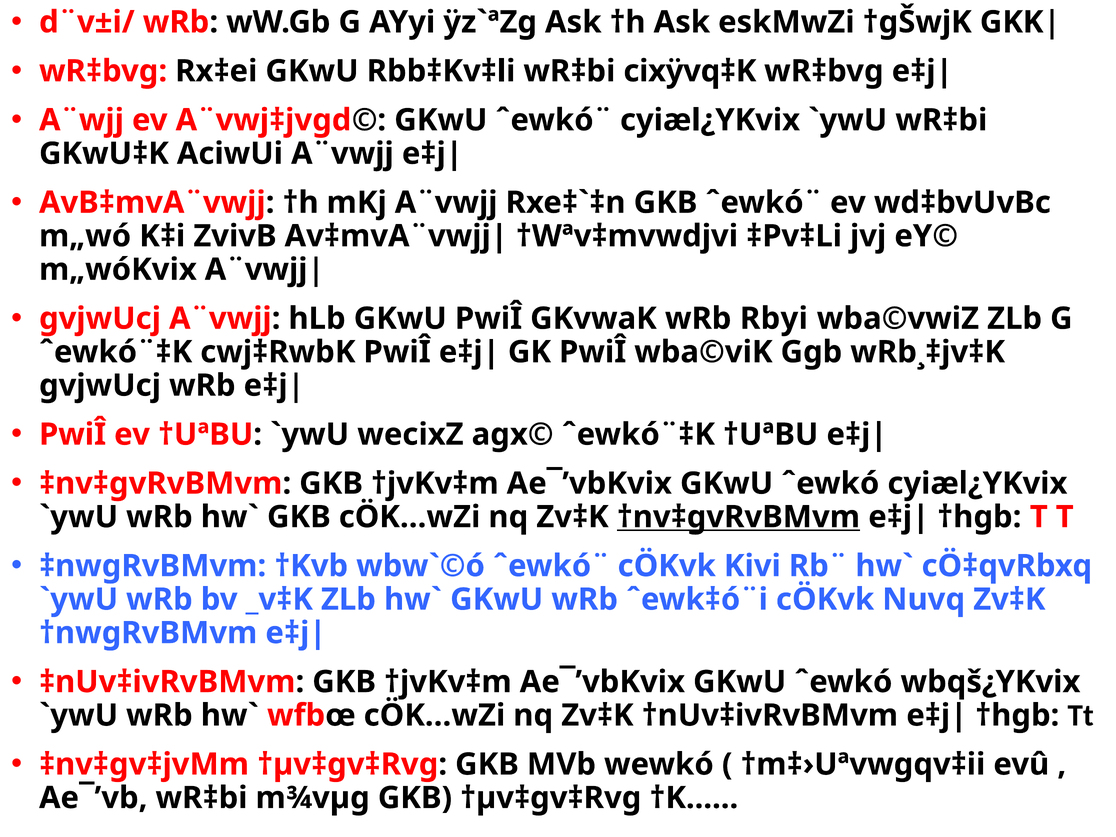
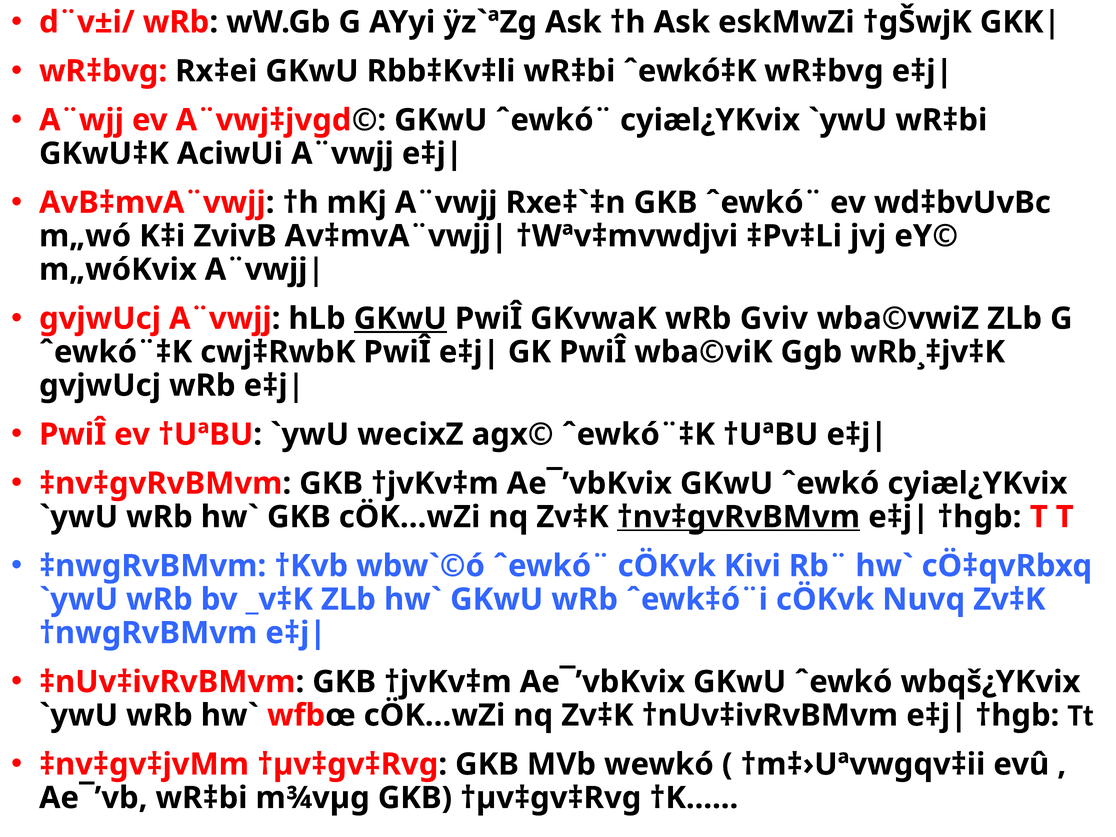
cixÿvq‡K: cixÿvq‡K -> ˆewkó‡K (690, 71)
GKwU underline: none -> present (400, 319)
Rbyi: Rbyi -> Gviv (774, 319)
